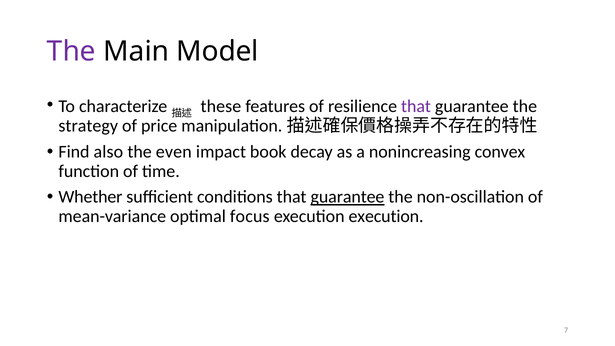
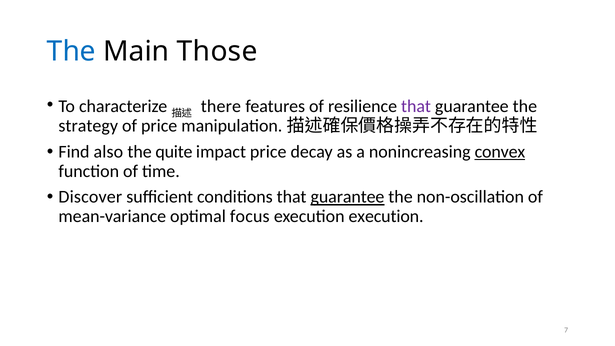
The colour: purple -> blue (71, 52)
Model: Model -> Those (217, 52)
these: these -> there (221, 106)
even: even -> quite (174, 152)
impact book: book -> price (268, 152)
convex underline: none -> present (500, 152)
Whether: Whether -> Discover (90, 197)
